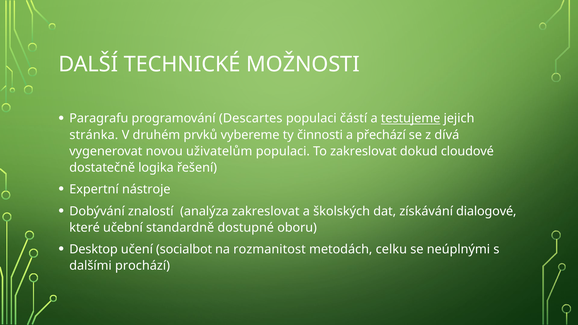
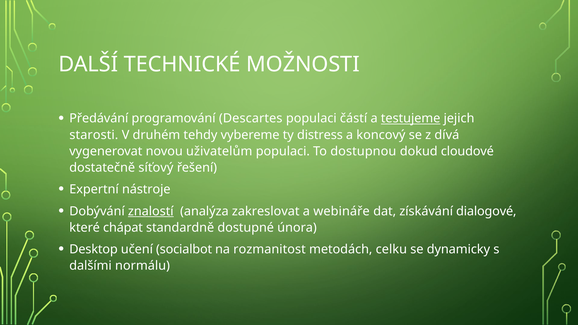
Paragrafu: Paragrafu -> Předávání (99, 119)
stránka: stránka -> starosti (94, 135)
prvků: prvků -> tehdy (200, 135)
činnosti: činnosti -> distress (320, 135)
přechází: přechází -> koncový (381, 135)
To zakreslovat: zakreslovat -> dostupnou (363, 151)
logika: logika -> síťový (156, 168)
znalostí underline: none -> present (151, 211)
školských: školských -> webináře (342, 211)
učební: učební -> chápat (123, 228)
oboru: oboru -> února (297, 228)
neúplnými: neúplnými -> dynamicky (458, 249)
prochází: prochází -> normálu (143, 266)
